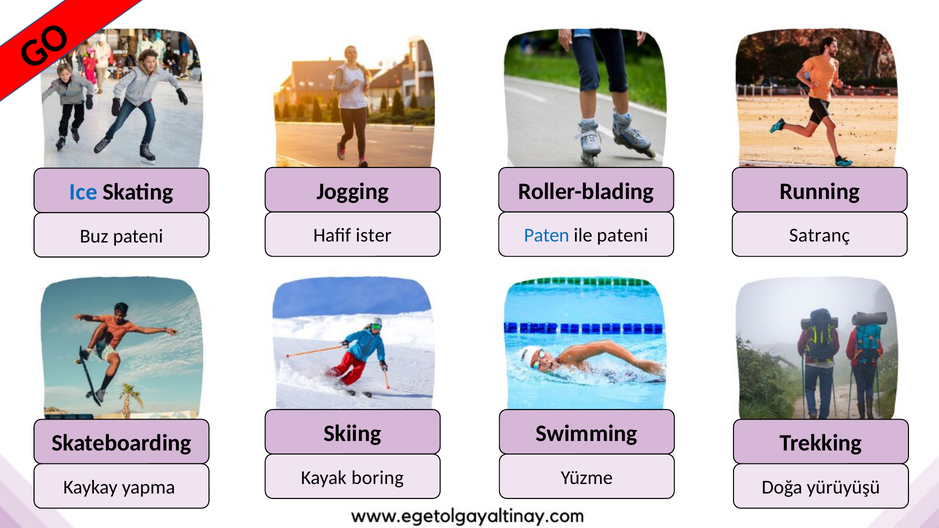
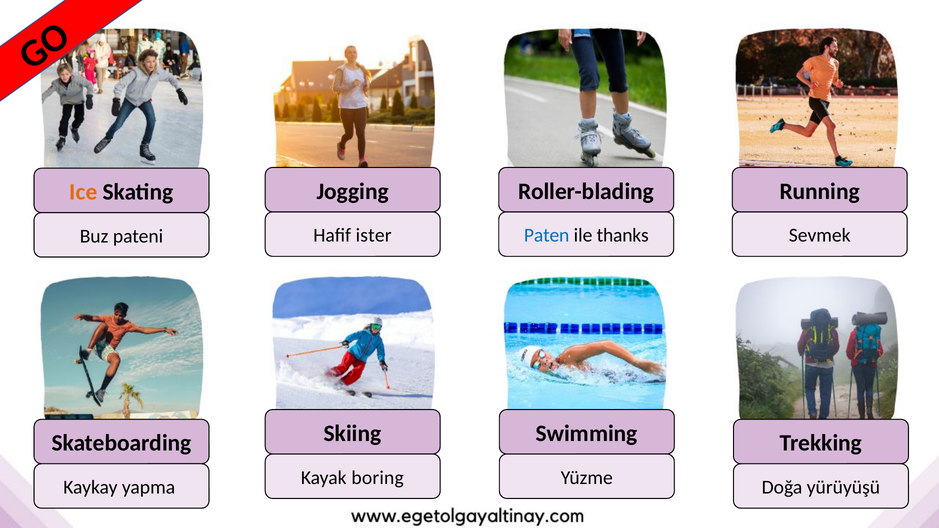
Ice colour: blue -> orange (83, 192)
ile pateni: pateni -> thanks (623, 236)
Satranç: Satranç -> Sevmek (820, 236)
